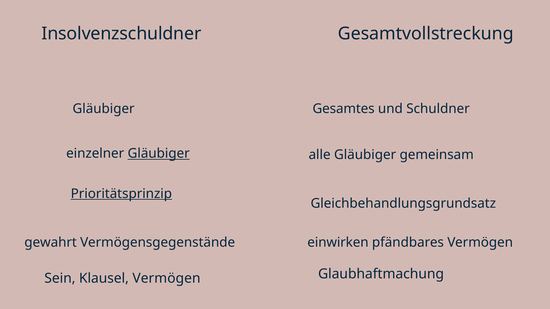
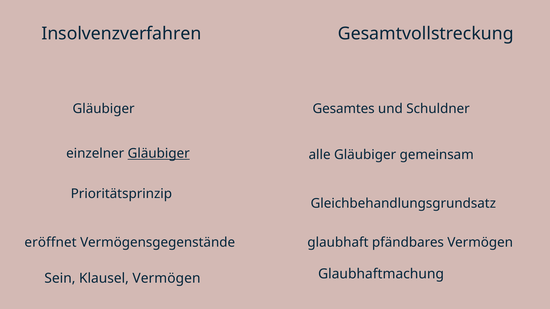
Insolvenzschuldner: Insolvenzschuldner -> Insolvenzverfahren (121, 34)
Prioritätsprinzip underline: present -> none (121, 194)
gewahrt: gewahrt -> eröffnet (51, 243)
einwirken: einwirken -> glaubhaft (338, 243)
